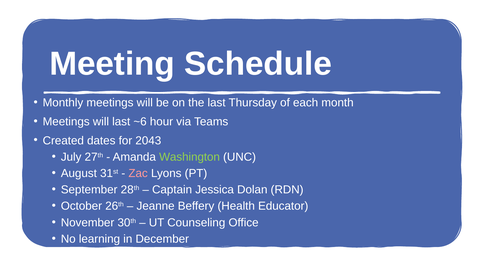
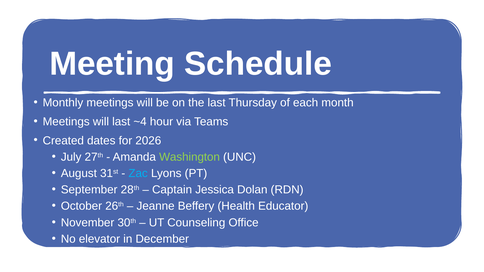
~6: ~6 -> ~4 (140, 122)
2043: 2043 -> 2026 (148, 141)
Zac colour: pink -> light blue (138, 173)
learning: learning -> elevator (99, 239)
